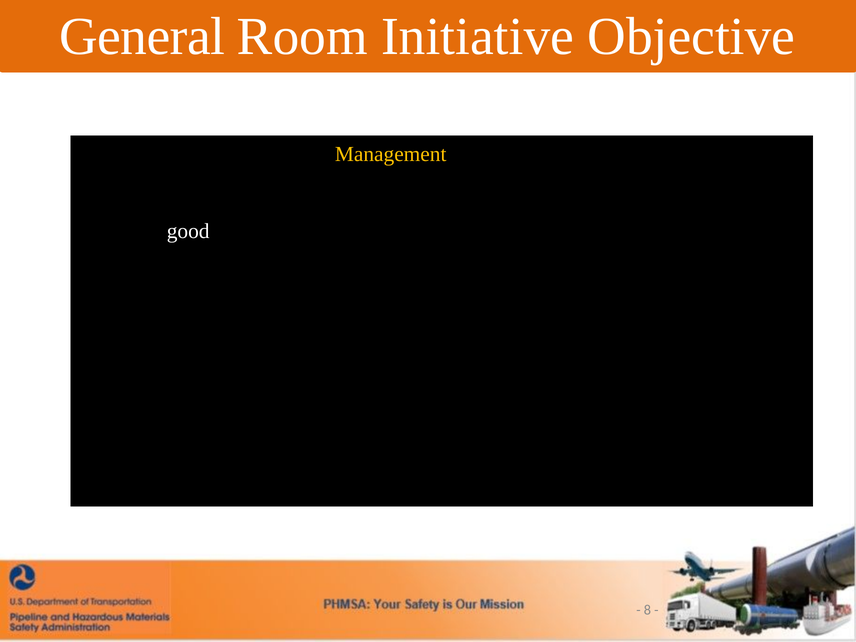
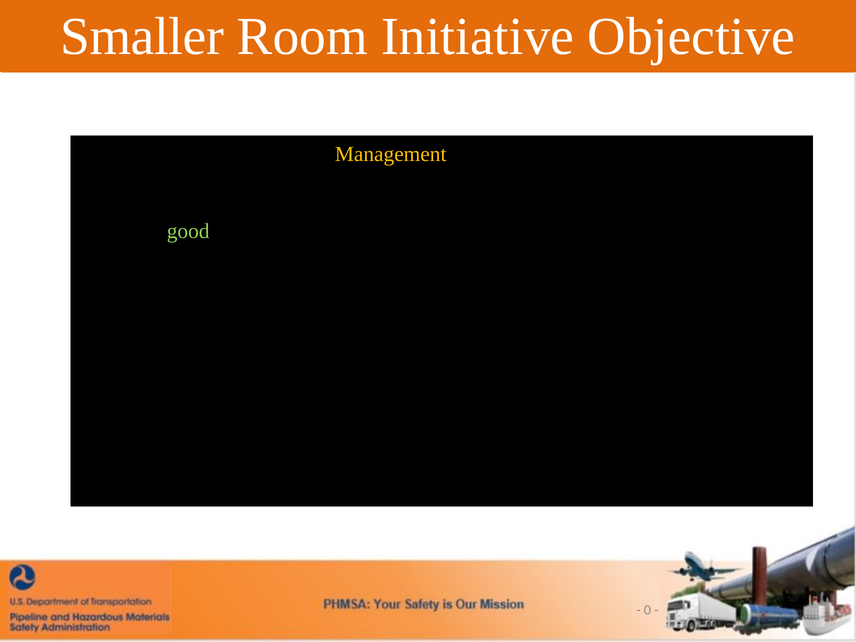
General: General -> Smaller (142, 37)
good colour: white -> light green (188, 231)
8: 8 -> 0 (647, 610)
